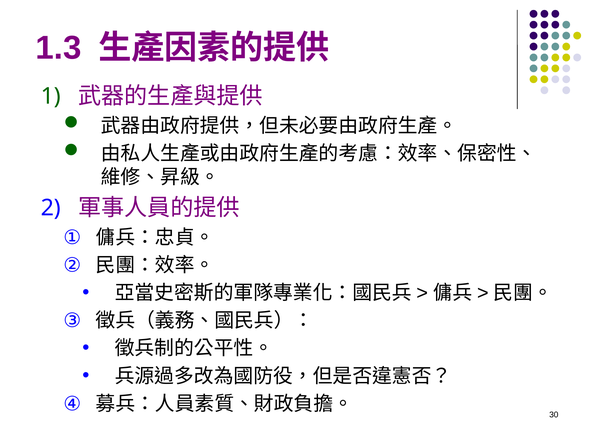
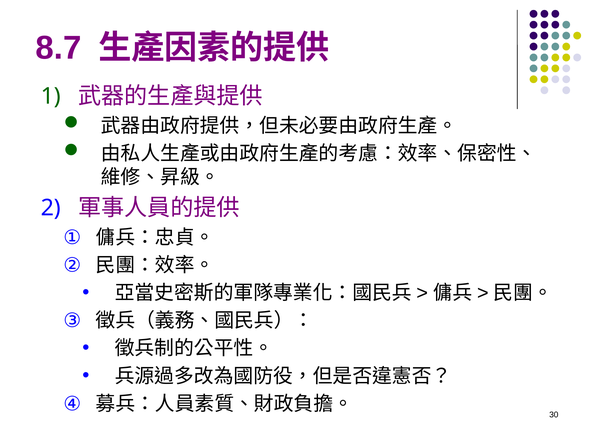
1.3: 1.3 -> 8.7 (59, 48)
